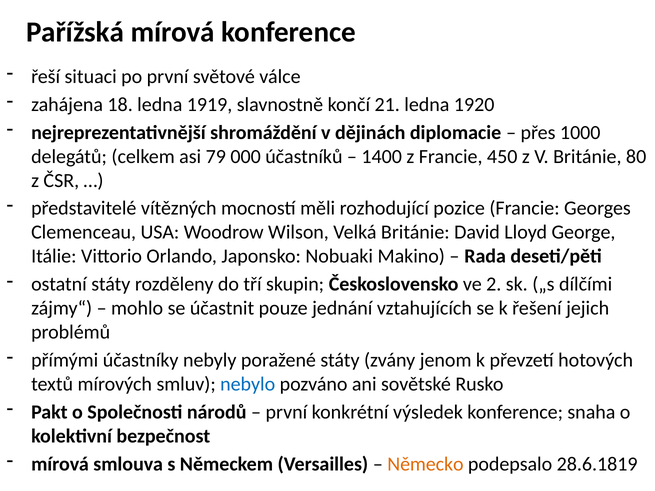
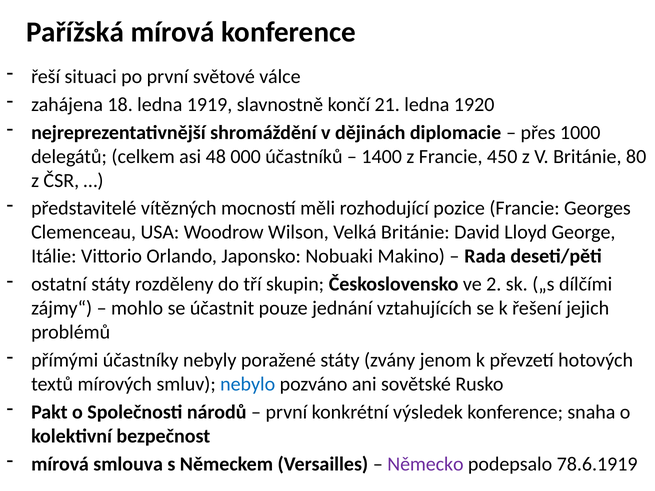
79: 79 -> 48 (216, 157)
Německo colour: orange -> purple (425, 464)
28.6.1819: 28.6.1819 -> 78.6.1919 (597, 464)
